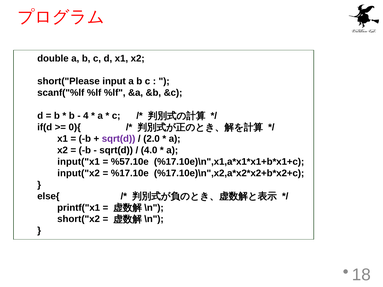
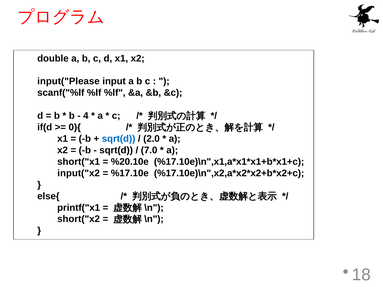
short("Please: short("Please -> input("Please (68, 81)
sqrt(d colour: purple -> blue (119, 139)
4.0: 4.0 -> 7.0 (149, 150)
input("x1: input("x1 -> short("x1 (79, 162)
%57.10e: %57.10e -> %20.10e (130, 162)
